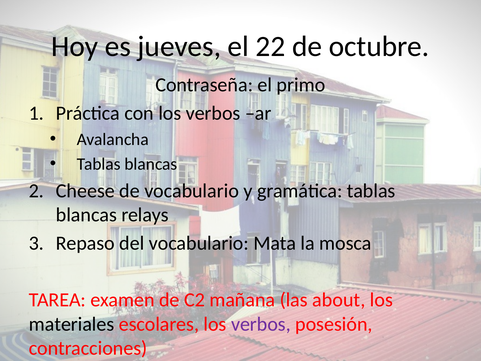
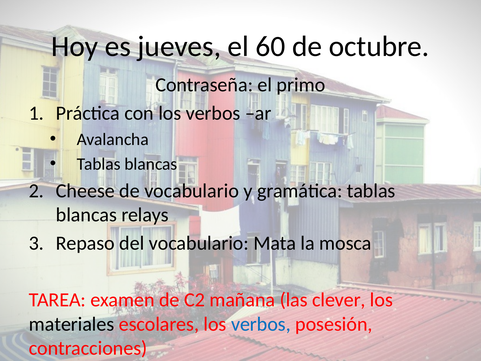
22: 22 -> 60 (270, 47)
about: about -> clever (339, 300)
verbos colour: purple -> blue (261, 324)
